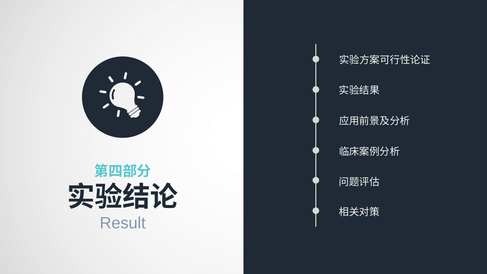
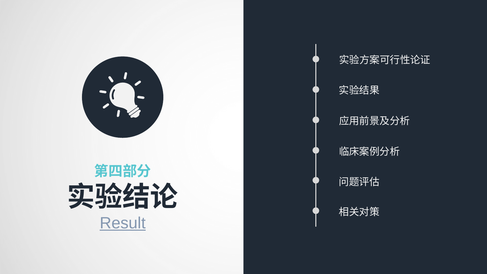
Result underline: none -> present (123, 223)
